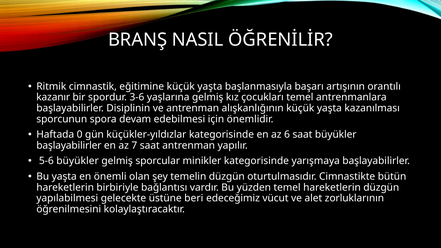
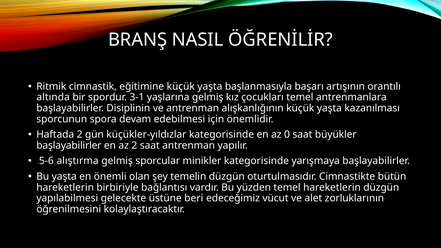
kazanır: kazanır -> altında (53, 97)
3-6: 3-6 -> 3-1 (137, 97)
Haftada 0: 0 -> 2 (80, 135)
6: 6 -> 0 (287, 135)
az 7: 7 -> 2 (134, 146)
5-6 büyükler: büyükler -> alıştırma (78, 161)
